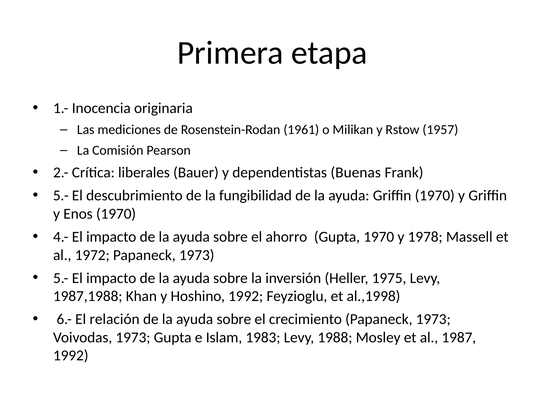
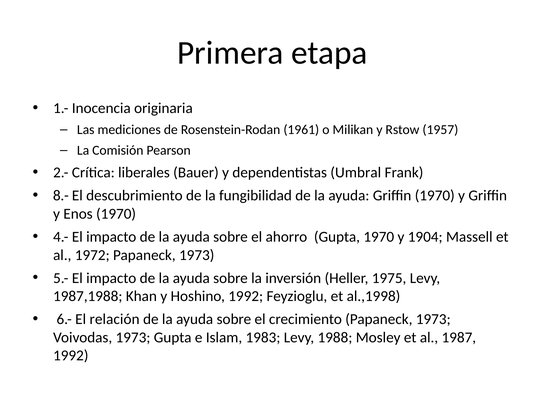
Buenas: Buenas -> Umbral (356, 172)
5.-: 5.- -> 8.- (61, 195)
1978: 1978 -> 1904 (425, 237)
